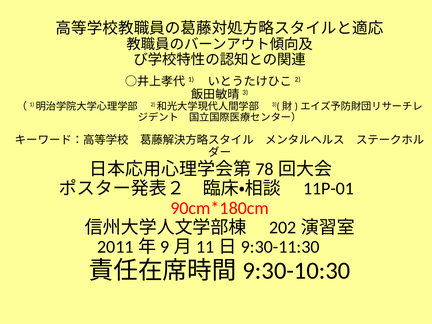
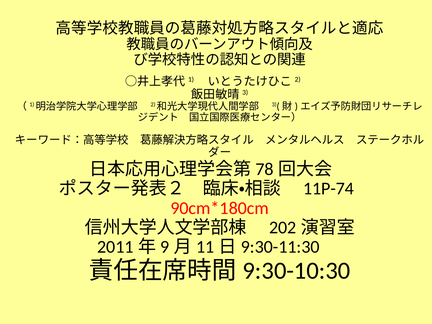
11P-01: 11P-01 -> 11P-74 (329, 189)
